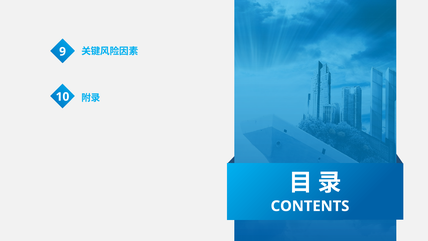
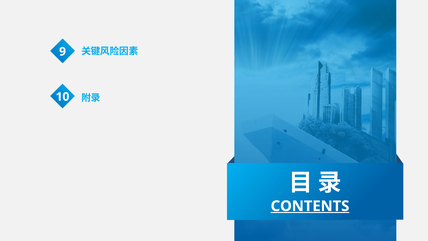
CONTENTS underline: none -> present (310, 206)
